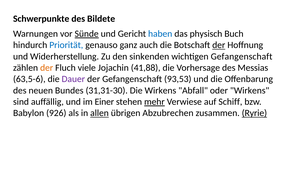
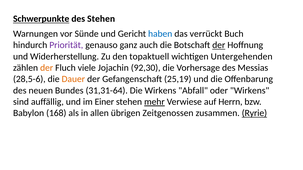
Schwerpunkte underline: none -> present (41, 19)
des Bildete: Bildete -> Stehen (101, 19)
Sünde underline: present -> none (87, 34)
physisch: physisch -> verrückt (206, 34)
Priorität colour: blue -> purple (66, 45)
sinkenden: sinkenden -> topaktuell (149, 57)
wichtigen Gefangenschaft: Gefangenschaft -> Untergehenden (242, 57)
41,88: 41,88 -> 92,30 (146, 68)
63,5-6: 63,5-6 -> 28,5-6 (29, 79)
Dauer colour: purple -> orange (73, 79)
93,53: 93,53 -> 25,19 (178, 79)
31,31-30: 31,31-30 -> 31,31-64 (107, 91)
Schiff: Schiff -> Herrn (230, 102)
926: 926 -> 168 (56, 113)
allen underline: present -> none (100, 113)
Abzubrechen: Abzubrechen -> Zeitgenossen (168, 113)
